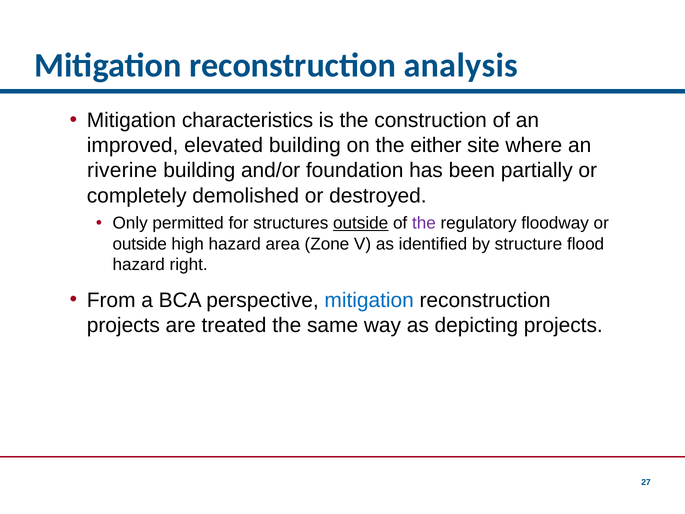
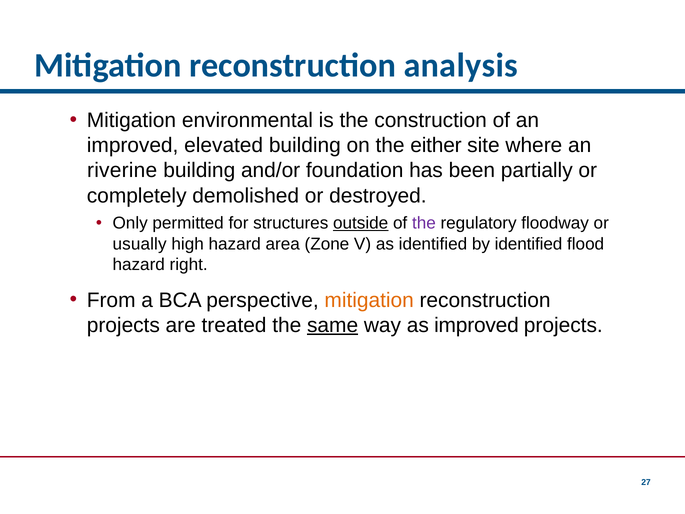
characteristics: characteristics -> environmental (247, 120)
outside: outside -> usually (140, 244)
by structure: structure -> identified (529, 244)
mitigation colour: blue -> orange (369, 300)
same underline: none -> present (333, 325)
as depicting: depicting -> improved (476, 325)
